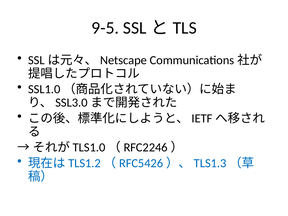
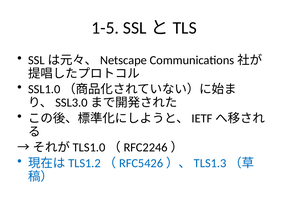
9-5: 9-5 -> 1-5 (105, 28)
